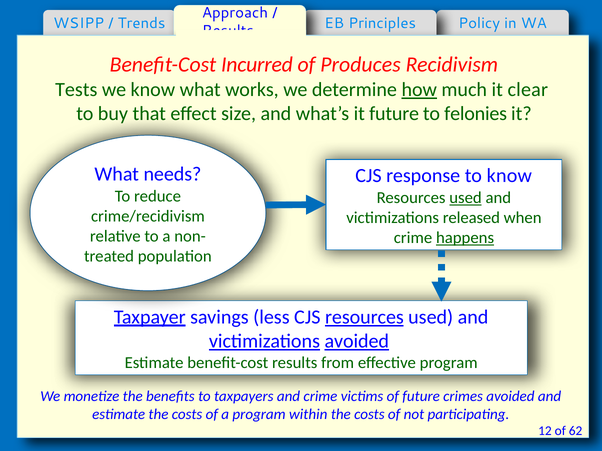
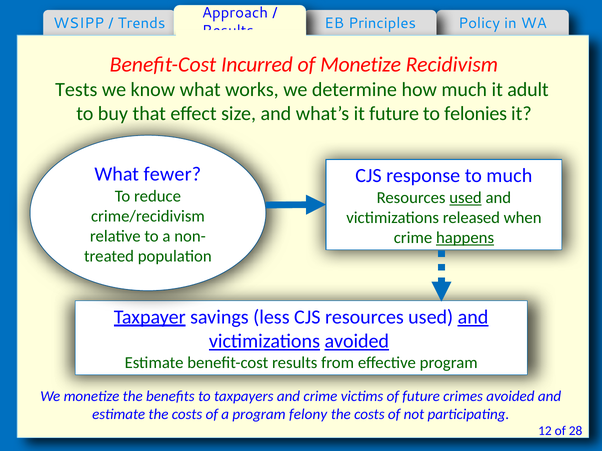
of Produces: Produces -> Monetize (361, 65)
how underline: present -> none (419, 90)
clear: clear -> adult (528, 90)
needs: needs -> fewer (172, 174)
to know: know -> much (509, 176)
resources underline: present -> none (364, 317)
and underline: none -> present (473, 317)
within: within -> felony (308, 415)
62: 62 -> 28 (576, 431)
